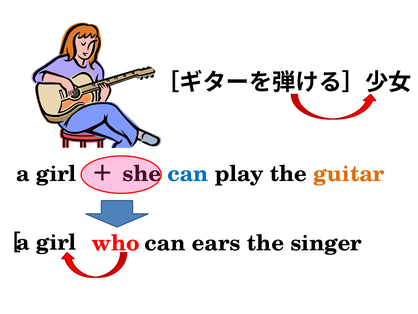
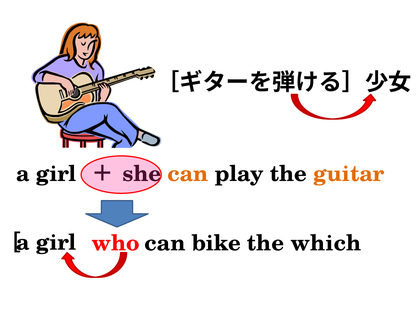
can colour: blue -> orange (188, 174)
ears: ears -> bike (216, 243)
singer: singer -> which (326, 243)
